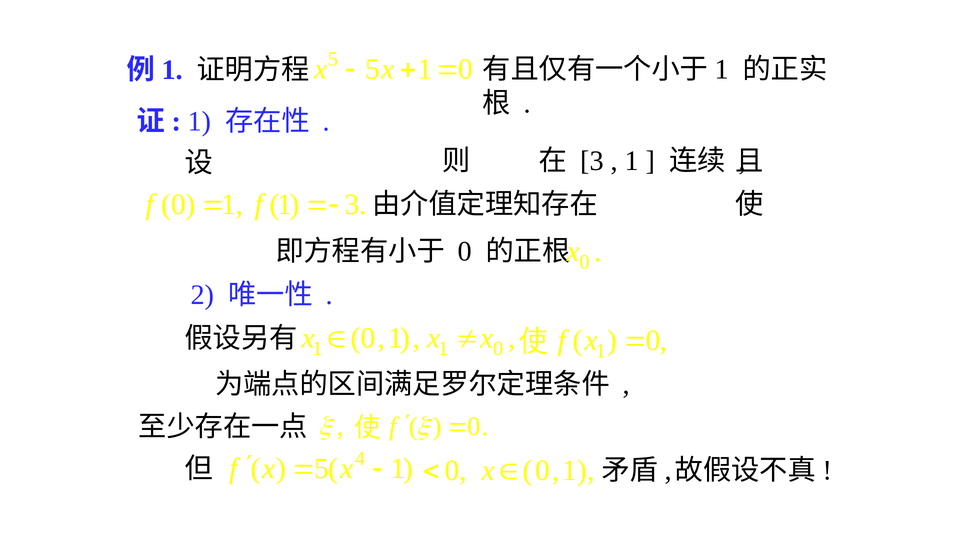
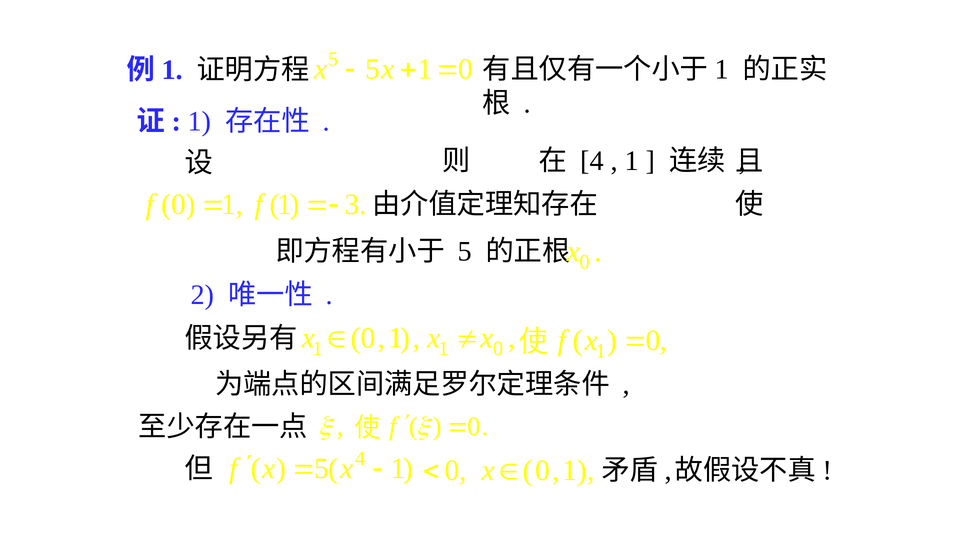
3: 3 -> 4 (592, 161)
0: 0 -> 5 (465, 252)
